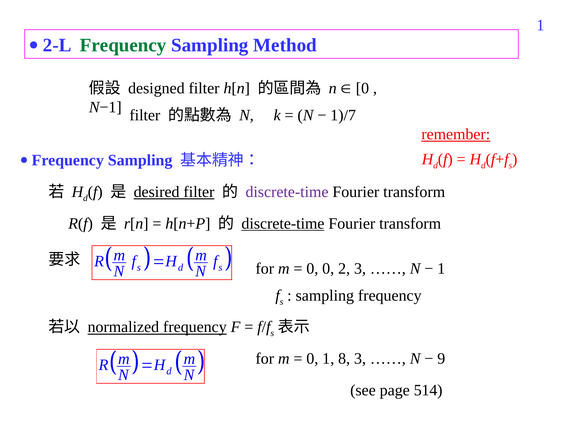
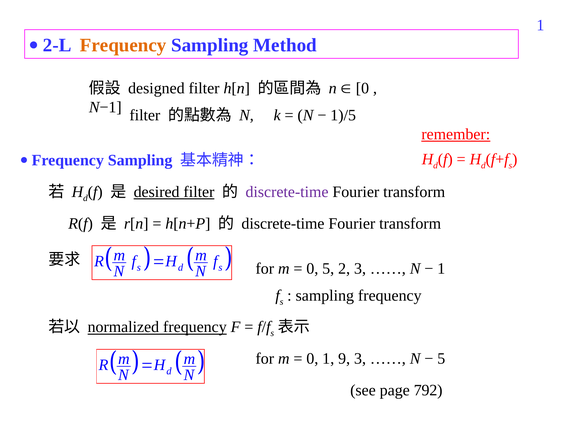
Frequency colour: green -> orange (123, 45)
1)/7: 1)/7 -> 1)/5 (343, 115)
discrete-time underline: present -> none (283, 224)
0 0: 0 -> 5 (328, 268)
8: 8 -> 9 (344, 359)
9: 9 -> 5 (441, 359)
514: 514 -> 792 (428, 390)
